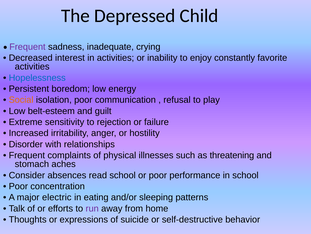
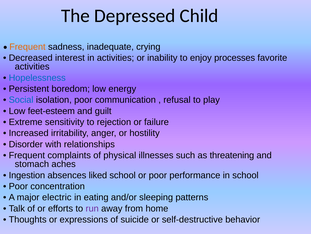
Frequent colour: purple -> orange (27, 47)
constantly: constantly -> processes (235, 58)
Social colour: orange -> blue (21, 100)
belt-esteem: belt-esteem -> feet-esteem (51, 111)
Consider: Consider -> Ingestion (27, 175)
read: read -> liked (98, 175)
